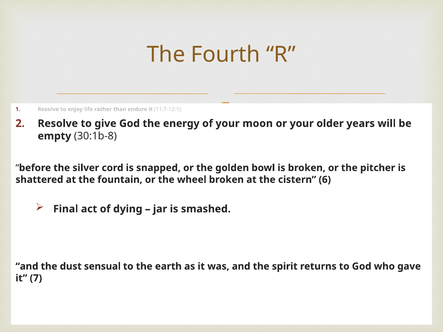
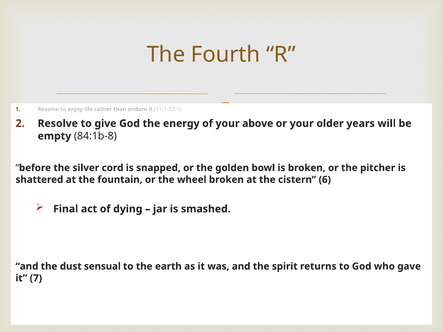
moon: moon -> above (258, 124)
30:1b-8: 30:1b-8 -> 84:1b-8 (95, 136)
